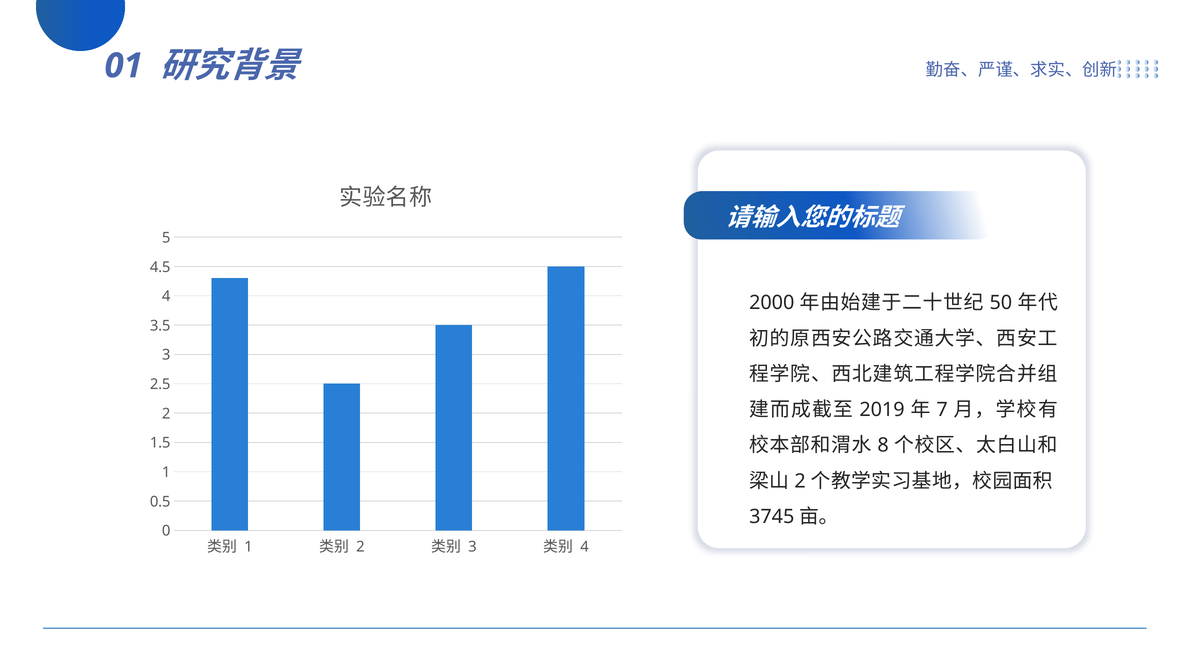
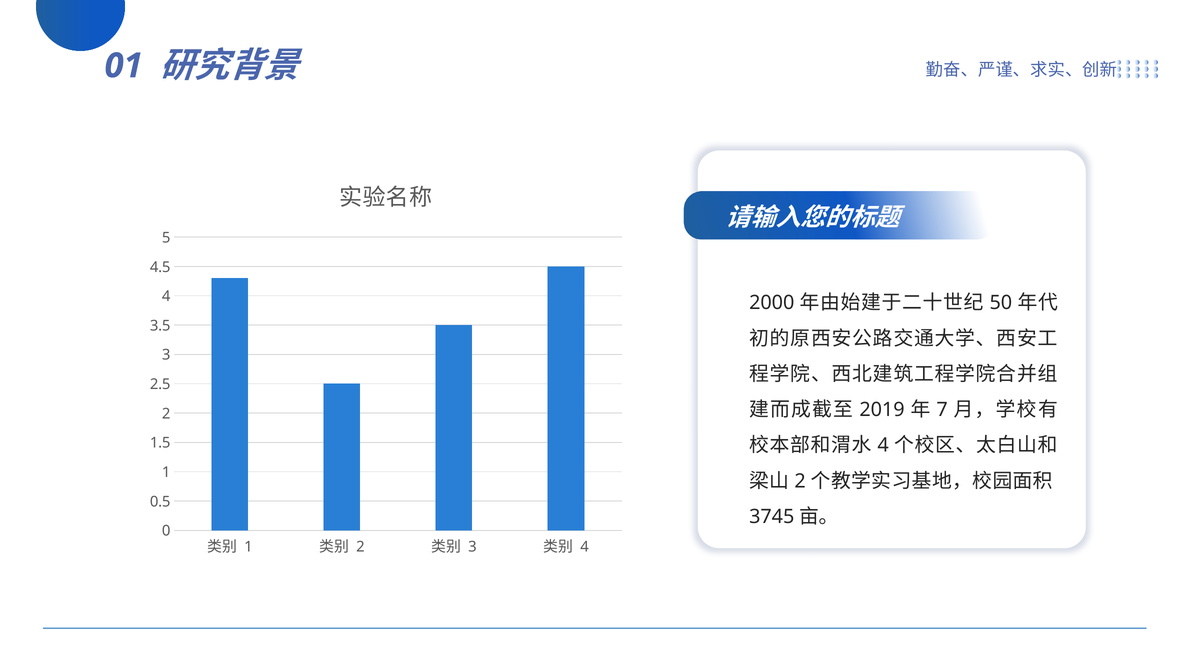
8: 8 -> 4 (883, 446)
